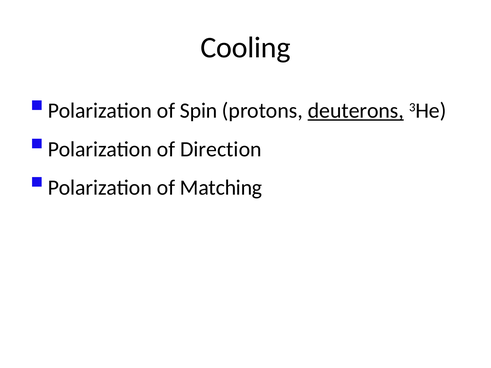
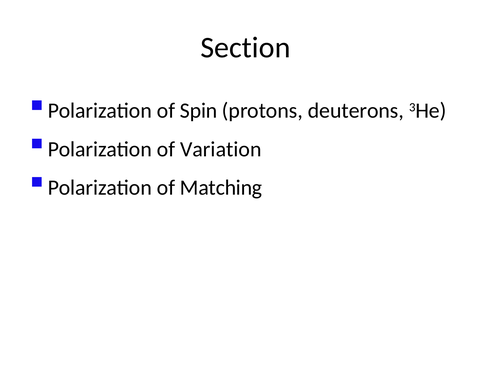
Cooling: Cooling -> Section (245, 48)
deuterons underline: present -> none (356, 111)
Direction: Direction -> Variation (221, 149)
